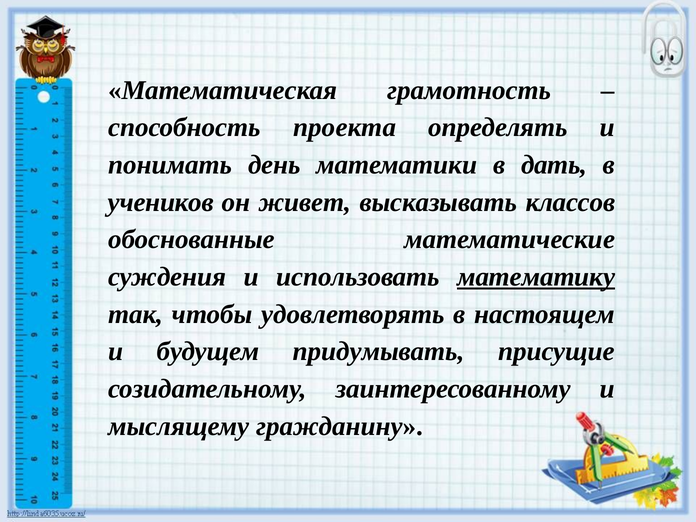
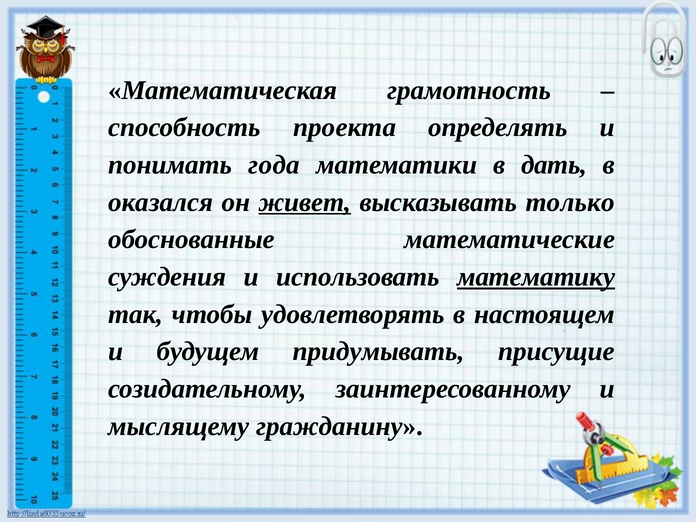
день: день -> года (274, 165)
учеников: учеников -> оказался (161, 202)
живет underline: none -> present (305, 202)
классов: классов -> только (570, 202)
